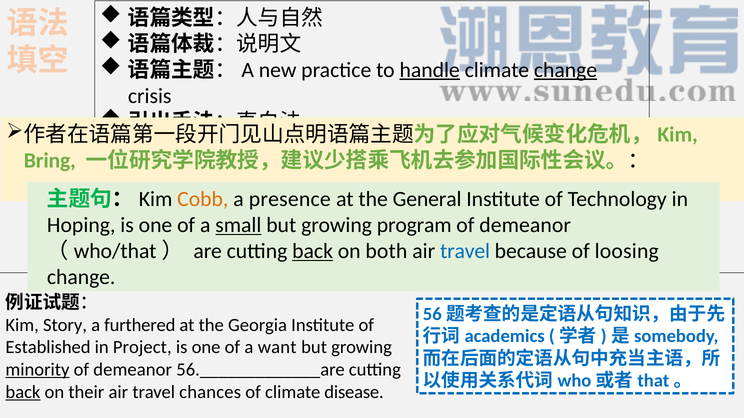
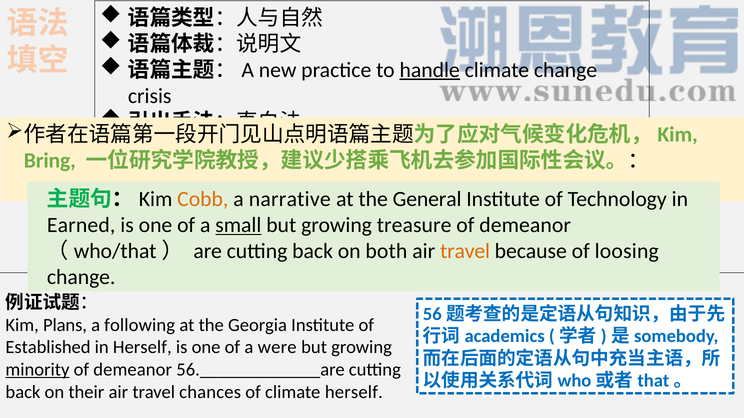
change underline: present -> none (566, 70)
presence: presence -> narrative (290, 199)
Hoping: Hoping -> Earned (81, 225)
program: program -> treasure (414, 225)
back underline: present -> none (313, 252)
travel colour: blue -> orange (465, 252)
Story: Story -> Plans (65, 325)
furthered: furthered -> following (140, 325)
in Project: Project -> Herself (142, 348)
want: want -> were (277, 348)
back underline: present -> none (23, 392)
climate disease: disease -> herself (354, 392)
